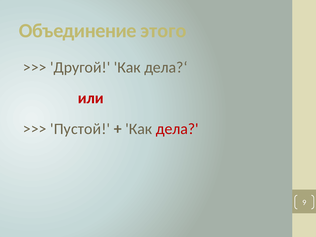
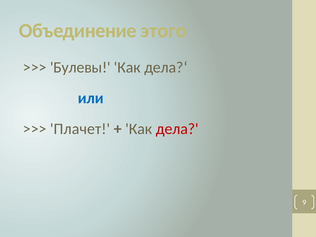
Другой: Другой -> Булевы (80, 67)
или colour: red -> blue (91, 98)
Пустой: Пустой -> Плачет (80, 129)
